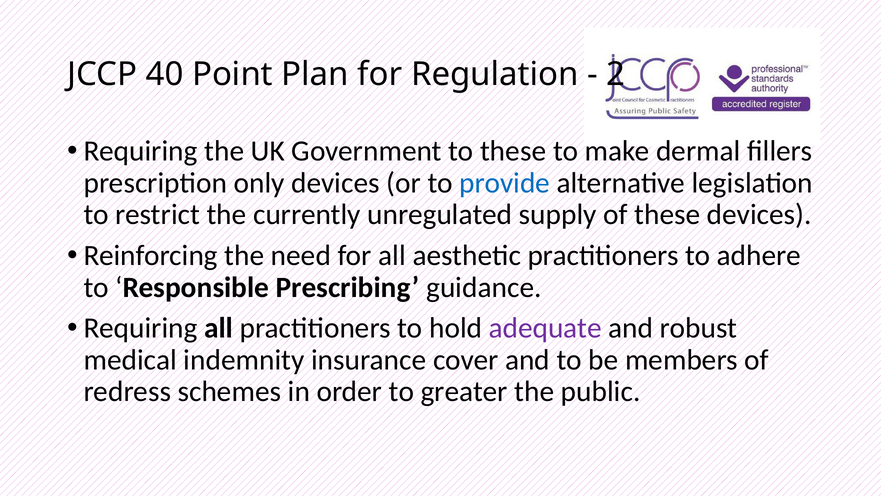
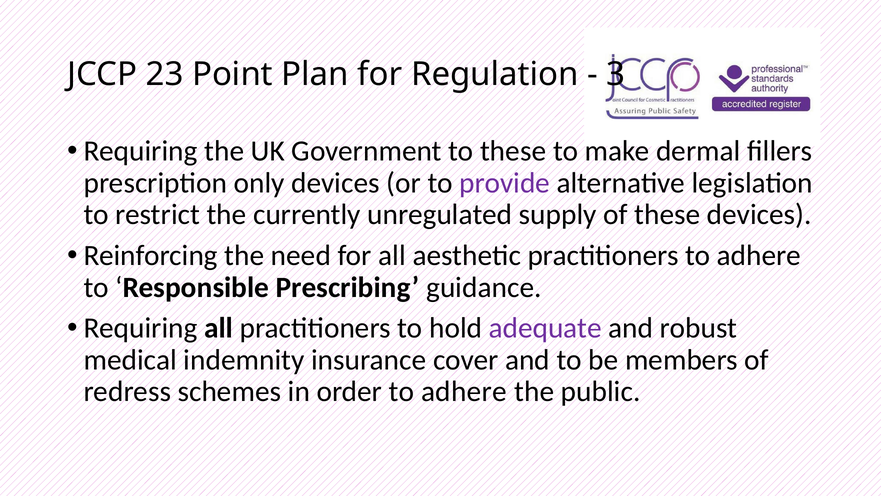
40: 40 -> 23 (165, 74)
2: 2 -> 3 (616, 74)
provide colour: blue -> purple (505, 183)
order to greater: greater -> adhere (464, 391)
